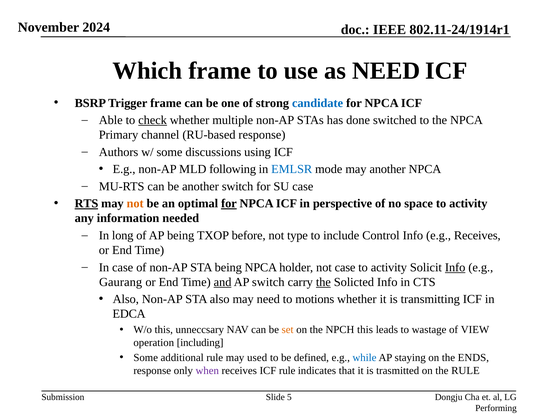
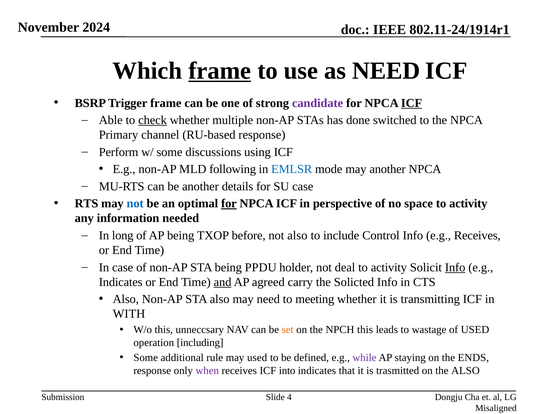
frame underline: none -> present (220, 71)
candidate colour: blue -> purple (318, 103)
ICF underline: none -> present (412, 103)
Authors: Authors -> Perform (119, 152)
another switch: switch -> details (238, 187)
RTS underline: present -> none (86, 204)
not colour: orange -> blue (135, 204)
not type: type -> also (297, 236)
being NPCA: NPCA -> PPDU (261, 268)
not case: case -> deal (345, 268)
Gaurang: Gaurang -> Indicates (121, 283)
AP switch: switch -> agreed (268, 283)
the underline: present -> none (323, 283)
motions: motions -> meeting (315, 300)
EDCA: EDCA -> WITH (129, 314)
of VIEW: VIEW -> USED (475, 330)
while colour: blue -> purple (364, 358)
ICF rule: rule -> into (287, 371)
the RULE: RULE -> ALSO (465, 371)
5: 5 -> 4 (289, 398)
Performing: Performing -> Misaligned (496, 409)
